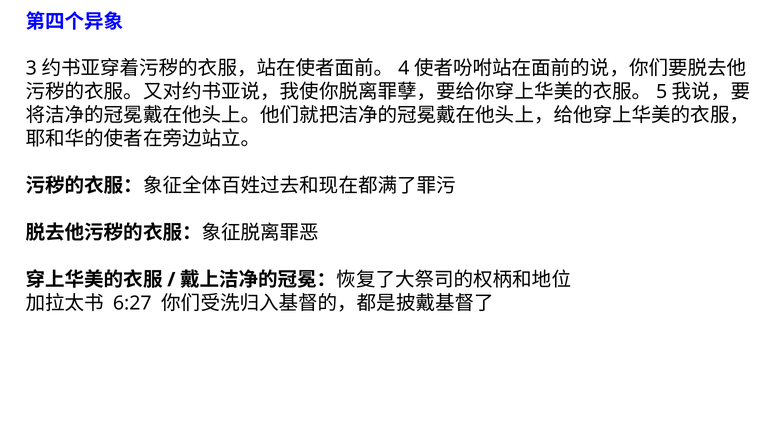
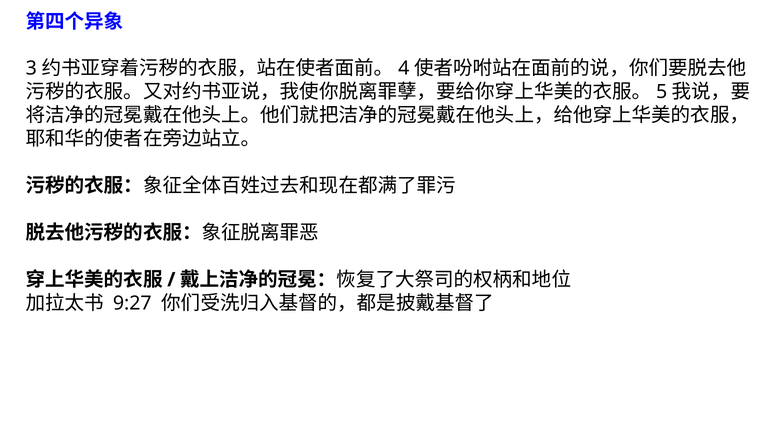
6:27: 6:27 -> 9:27 (132, 303)
